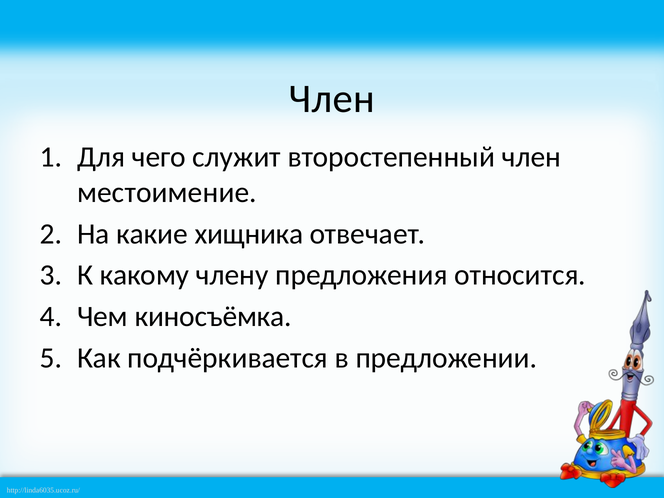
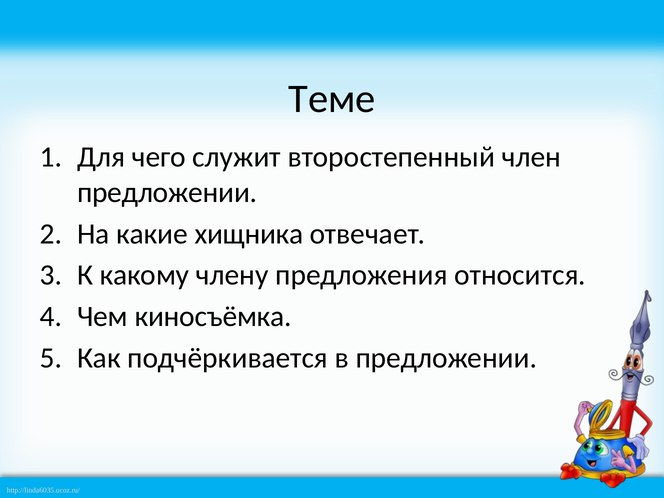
Член: Член -> Теме (332, 99)
местоимение: местоимение -> предложении (167, 192)
